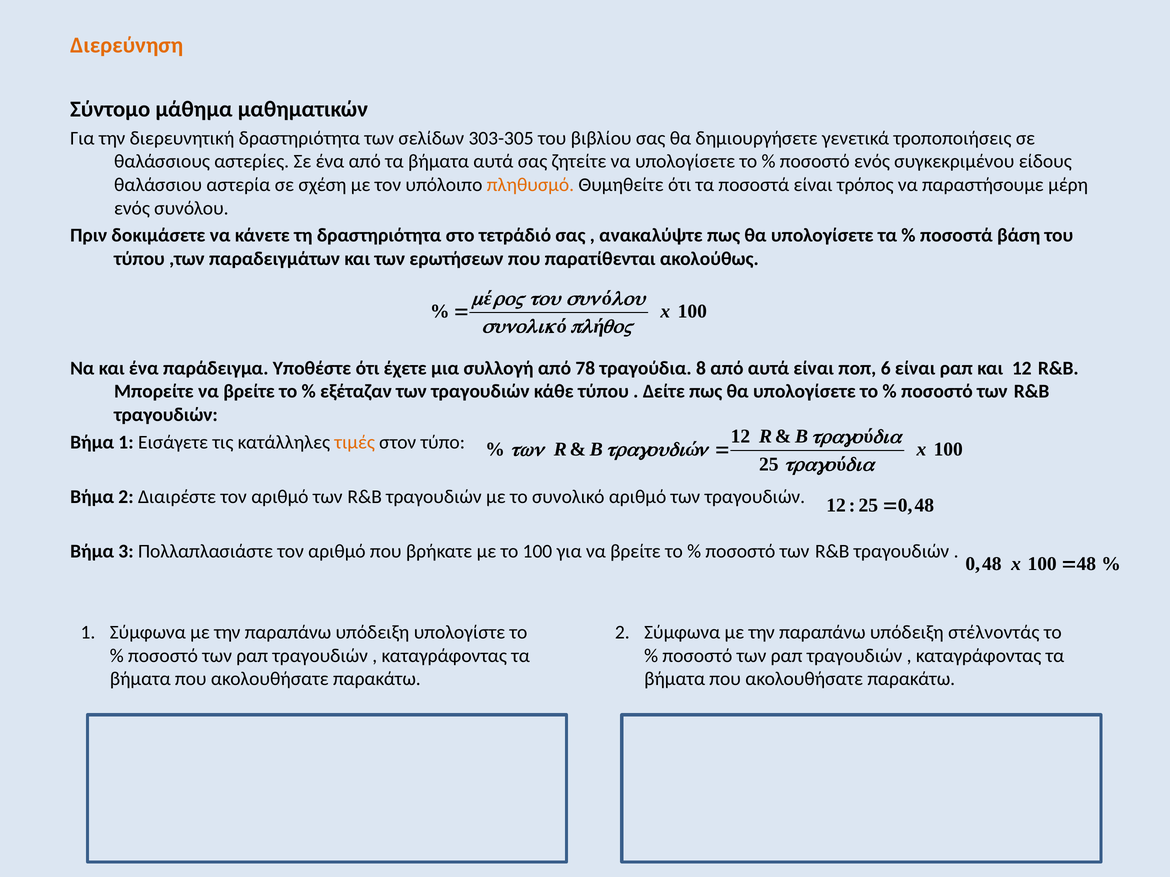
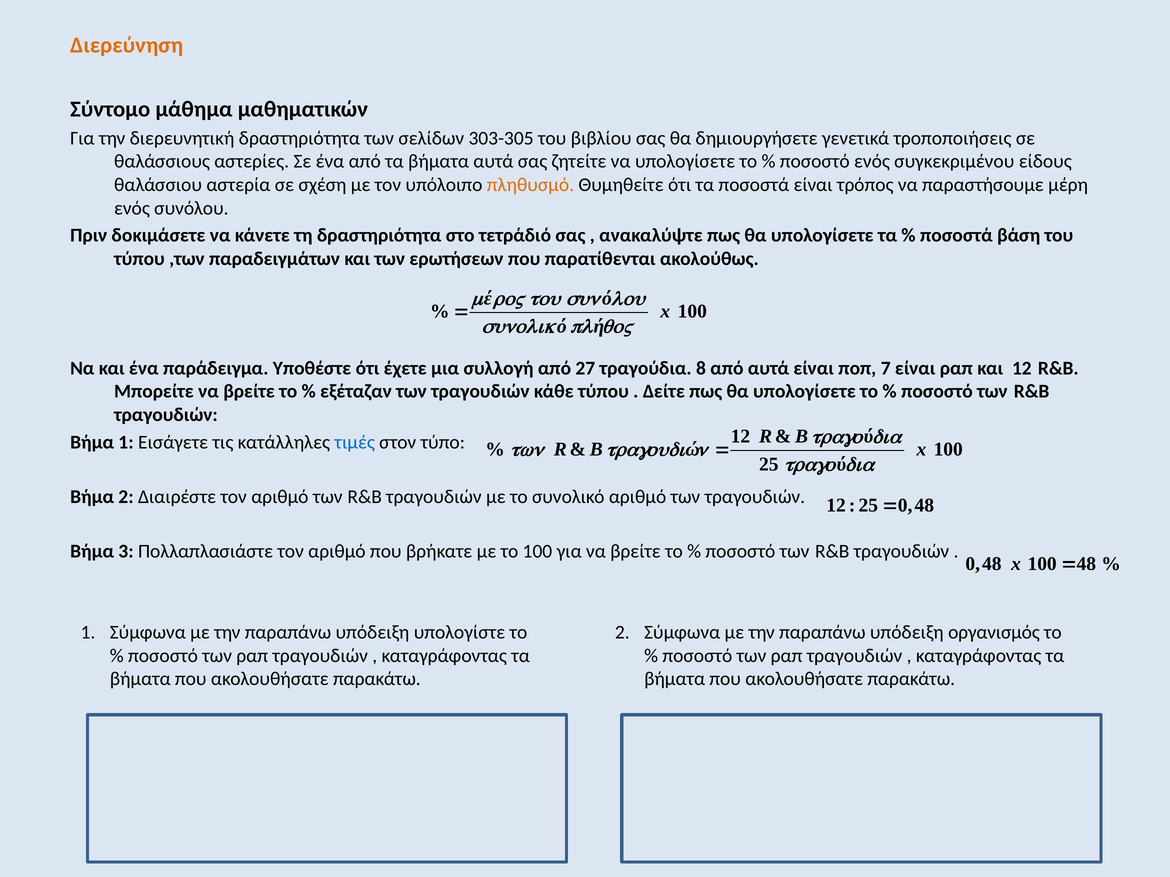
78: 78 -> 27 (585, 368)
6: 6 -> 7 (886, 368)
τιμές colour: orange -> blue (355, 442)
στέλνοντάς: στέλνοντάς -> οργανισμός (994, 633)
